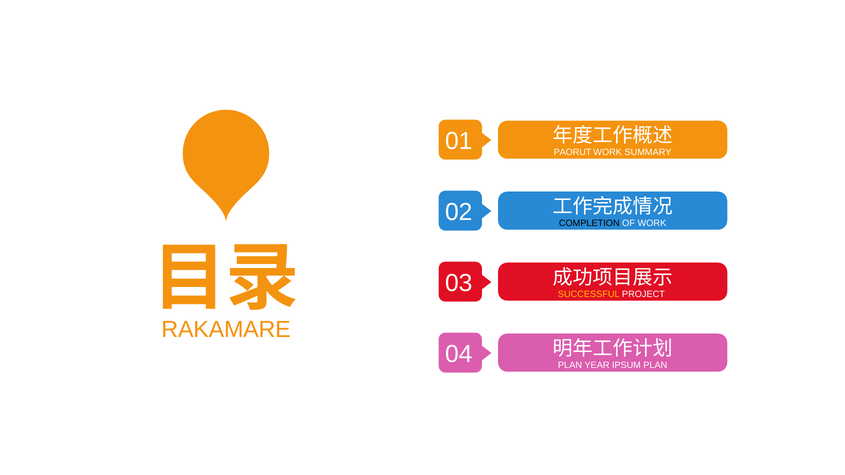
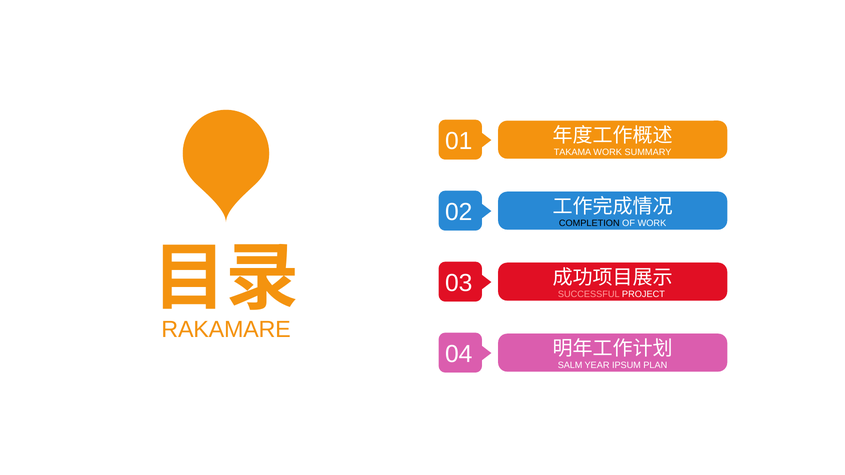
PAORUT: PAORUT -> TAKAMA (573, 152)
SUCCESSFUL colour: yellow -> pink (589, 294)
PLAN: PLAN -> SALM (570, 365)
